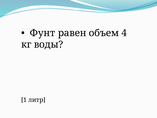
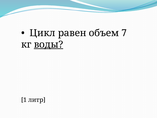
Фунт: Фунт -> Цикл (42, 33)
4: 4 -> 7 (124, 33)
воды underline: none -> present (48, 44)
